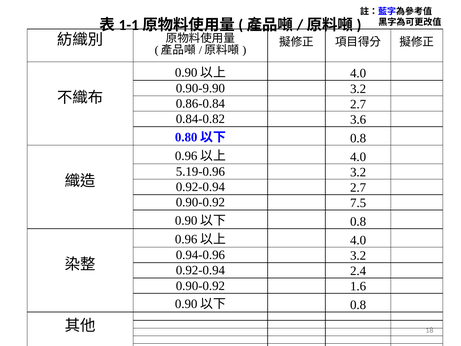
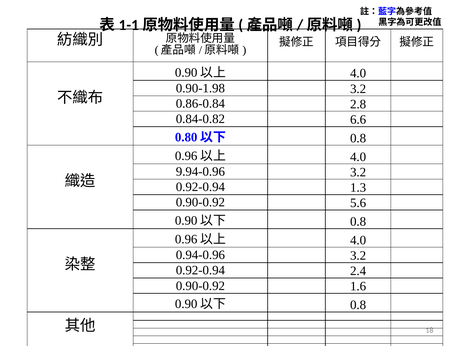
0.90-9.90: 0.90-9.90 -> 0.90-1.98 (200, 88)
0.86-0.84 2.7: 2.7 -> 2.8 (358, 104)
3.6: 3.6 -> 6.6 (358, 119)
5.19-0.96: 5.19-0.96 -> 9.94-0.96 (200, 171)
0.92-0.94 2.7: 2.7 -> 1.3 (358, 187)
7.5: 7.5 -> 5.6 (358, 203)
